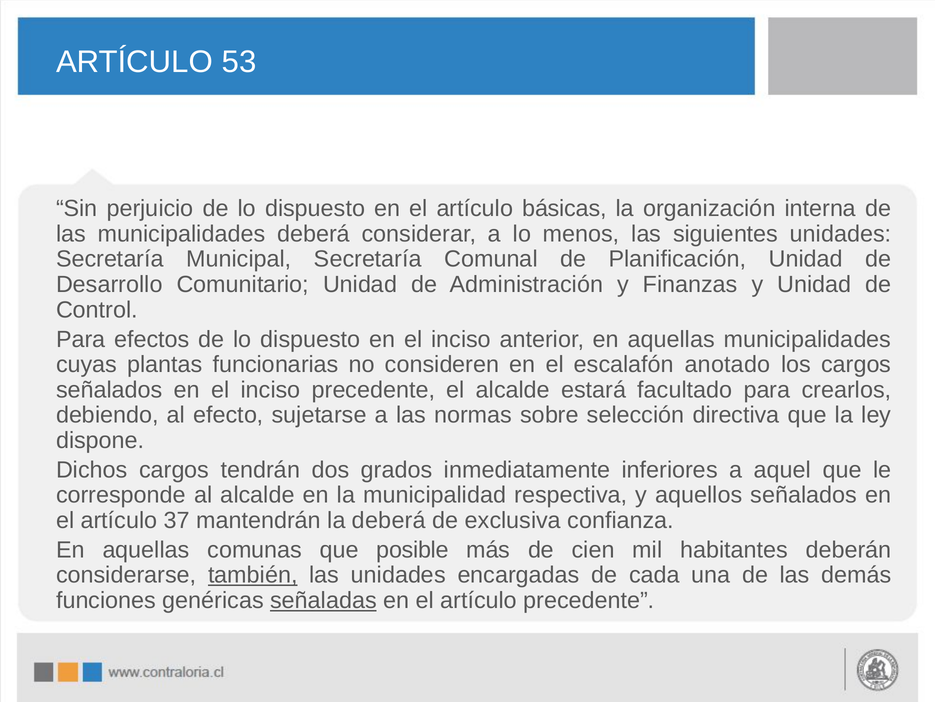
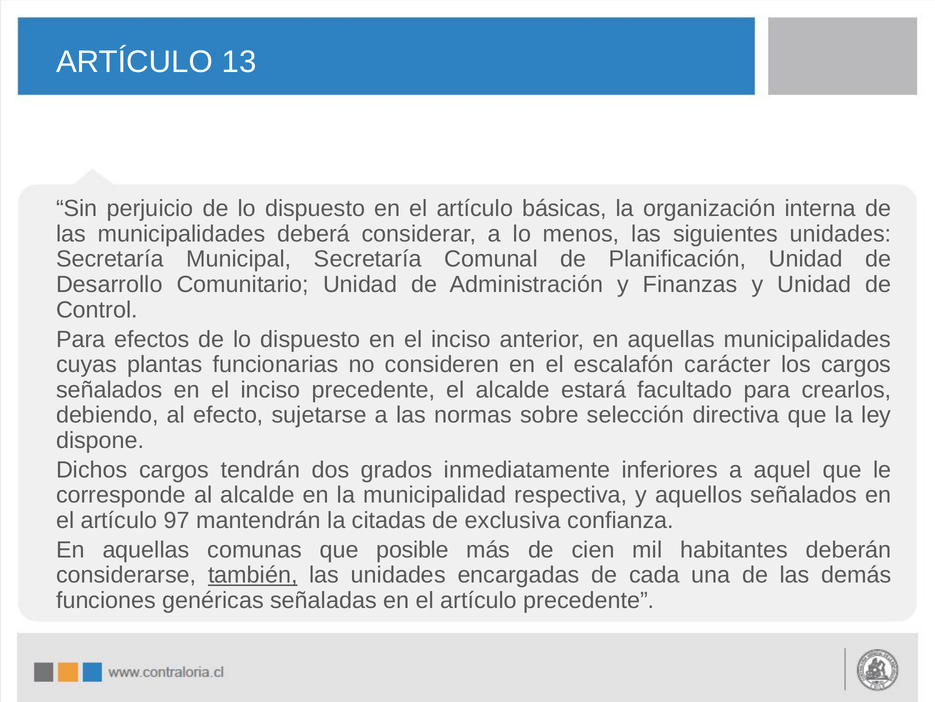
53: 53 -> 13 (239, 62)
anotado: anotado -> carácter (727, 364)
37: 37 -> 97 (177, 520)
la deberá: deberá -> citadas (389, 520)
señaladas underline: present -> none (323, 600)
